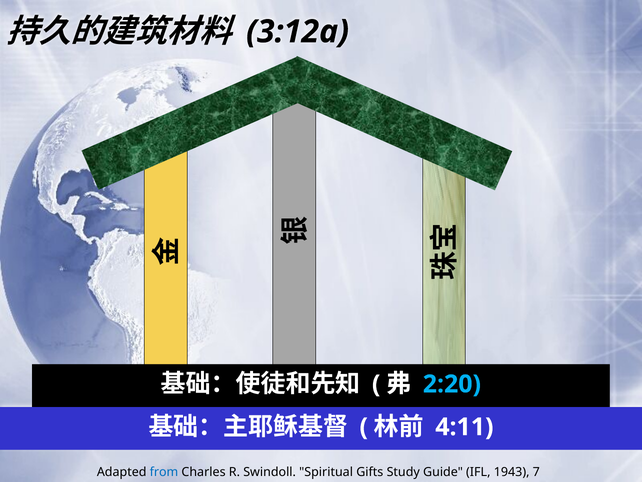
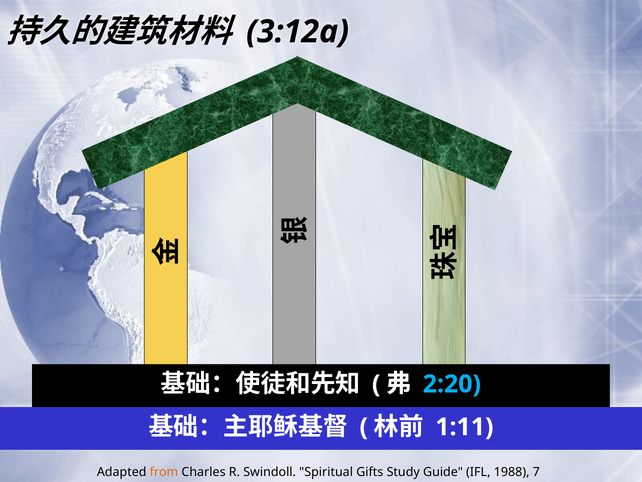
4:11: 4:11 -> 1:11 (464, 427)
from colour: blue -> orange (164, 472)
1943: 1943 -> 1988 (512, 472)
